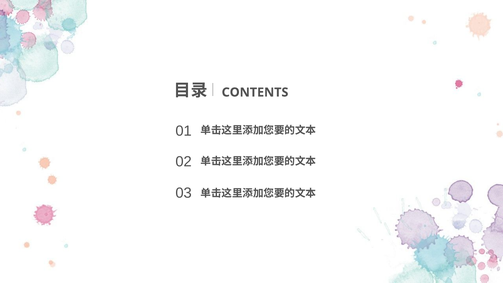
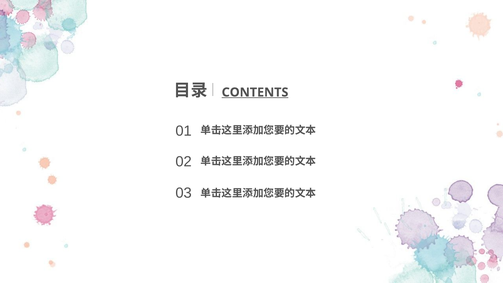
CONTENTS underline: none -> present (255, 92)
